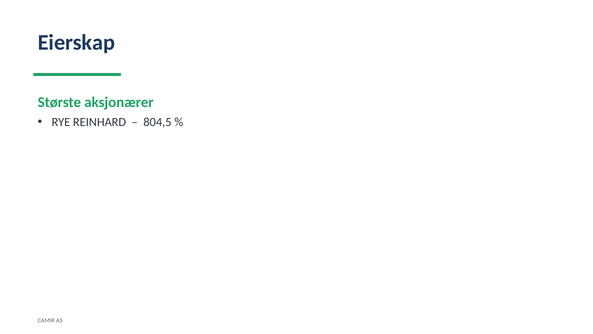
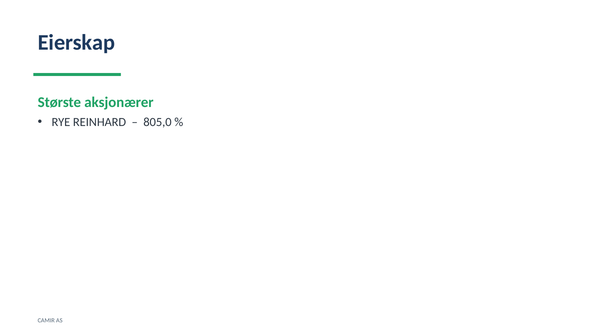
804,5: 804,5 -> 805,0 (157, 122)
